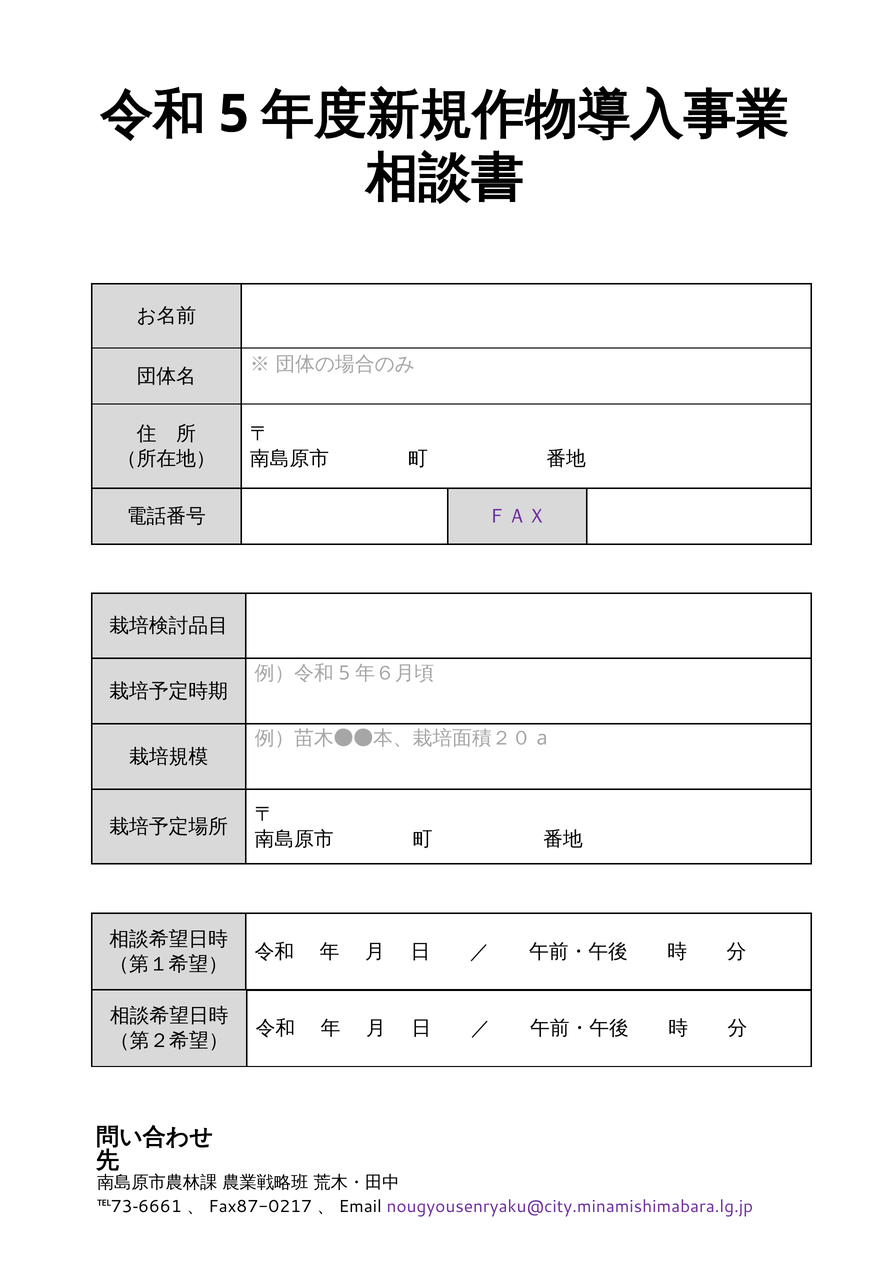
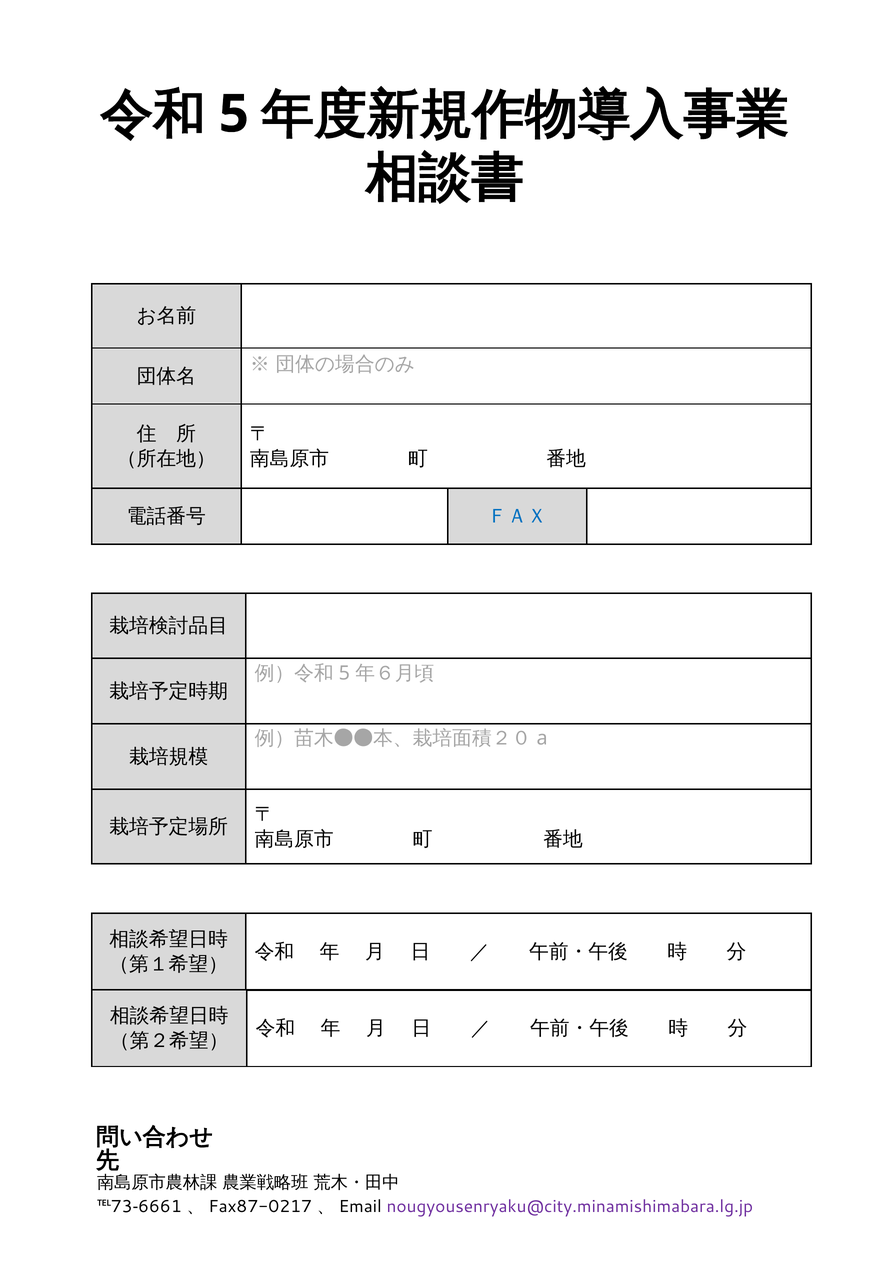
ＦＡＸ colour: purple -> blue (517, 516)
